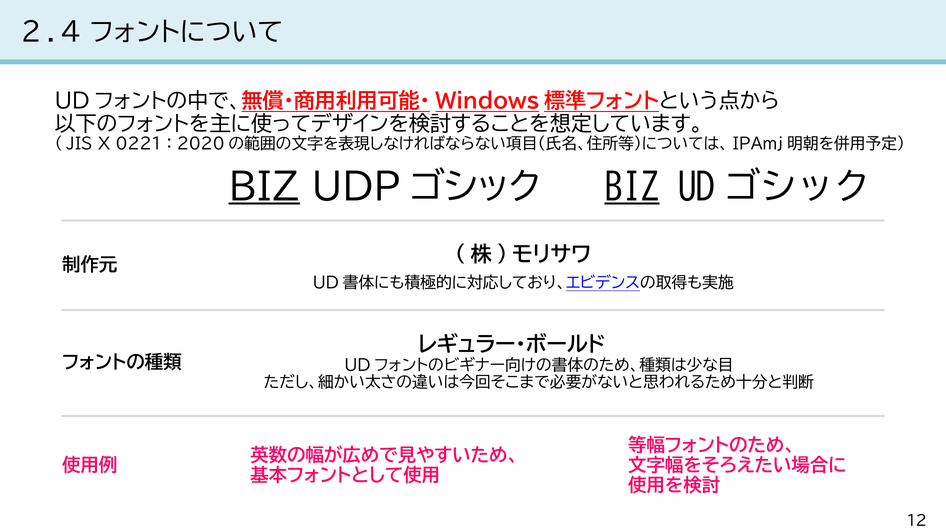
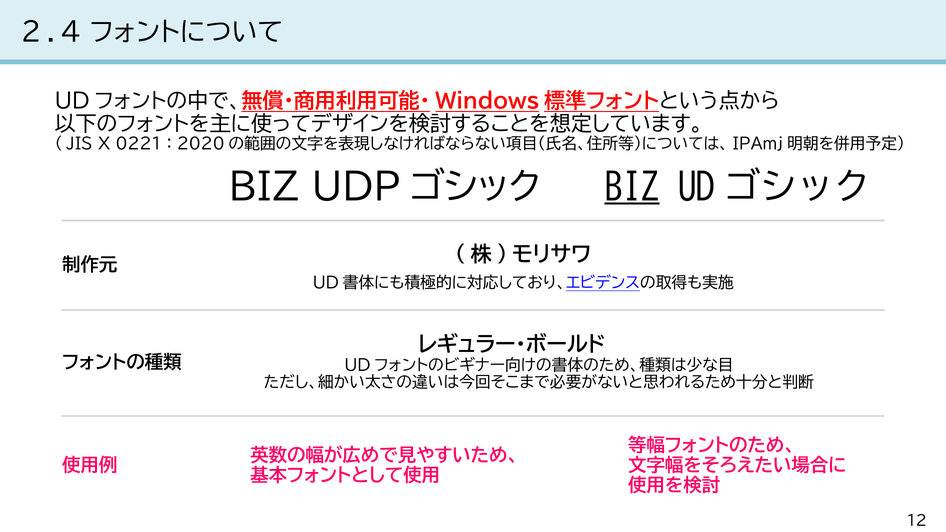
BIZ underline: present -> none (264, 188)
